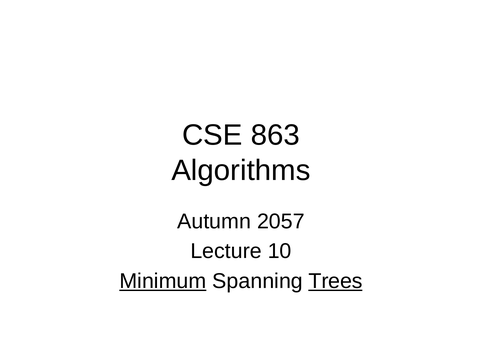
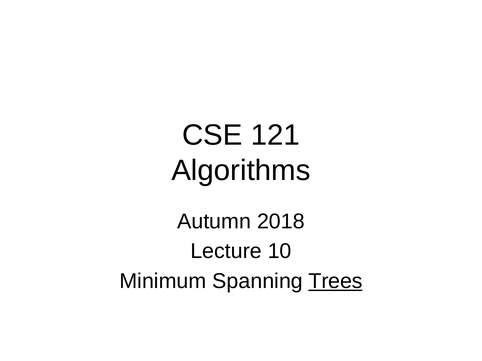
863: 863 -> 121 (275, 135)
2057: 2057 -> 2018 (281, 222)
Minimum underline: present -> none (163, 282)
